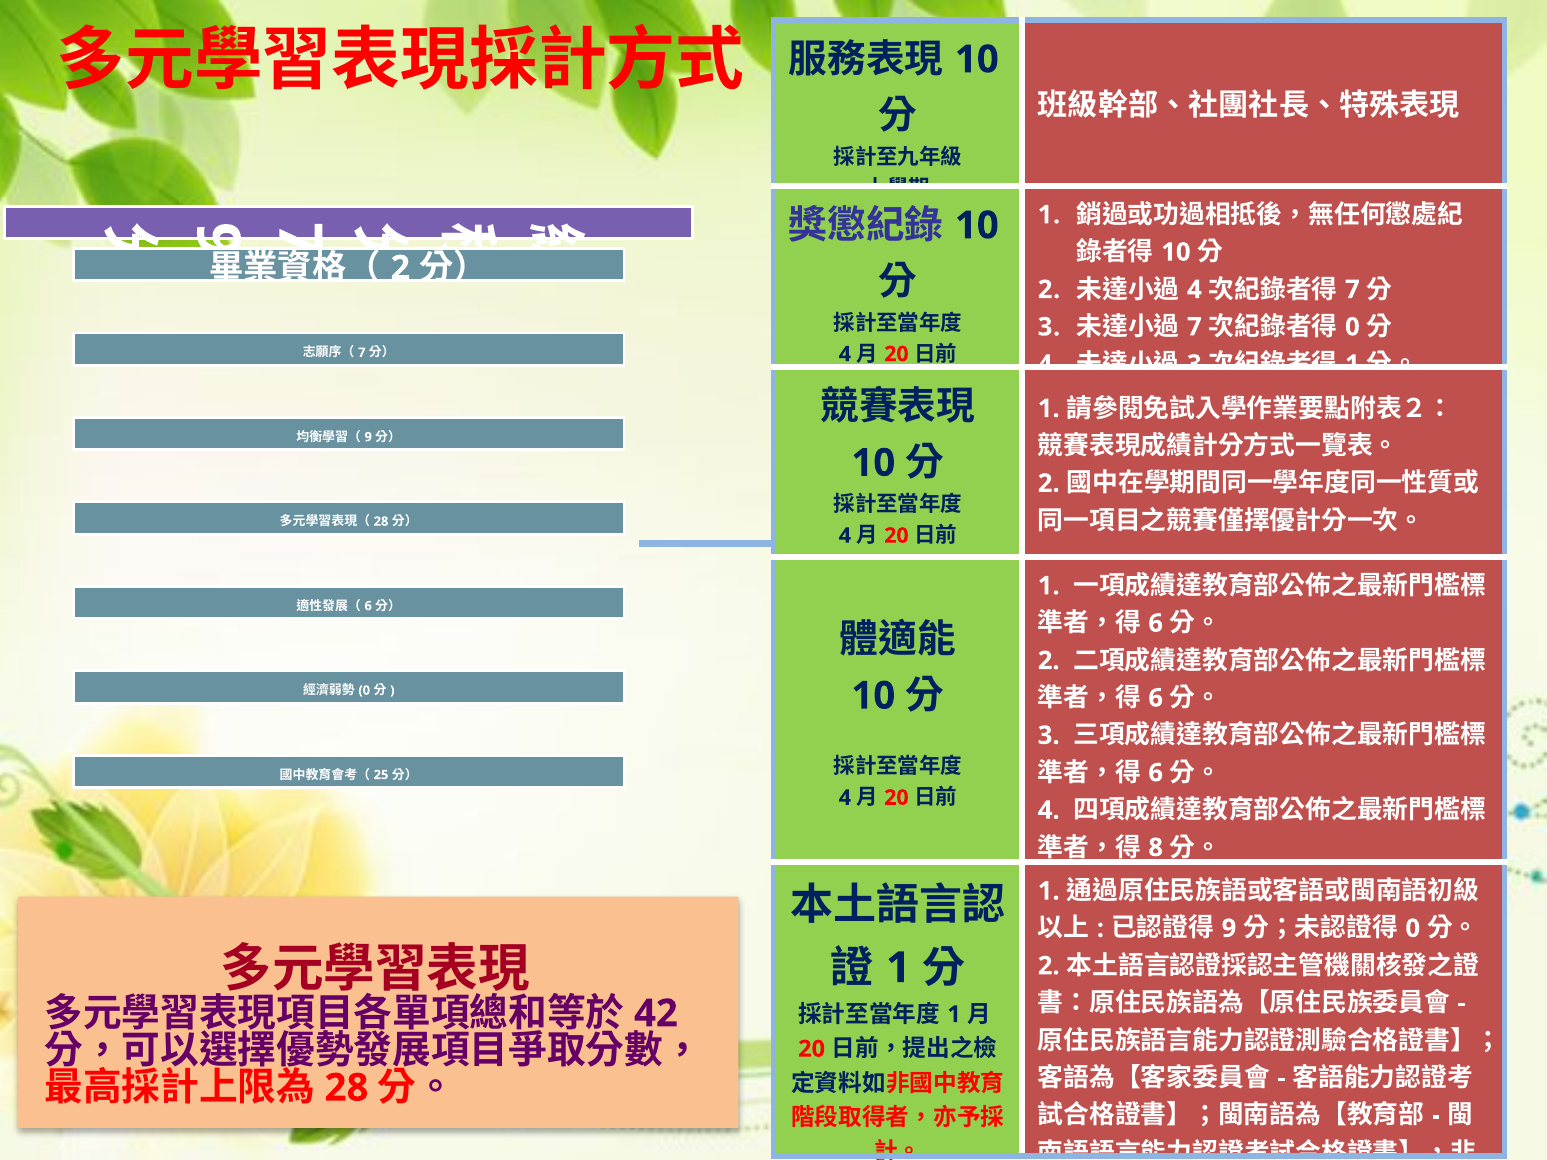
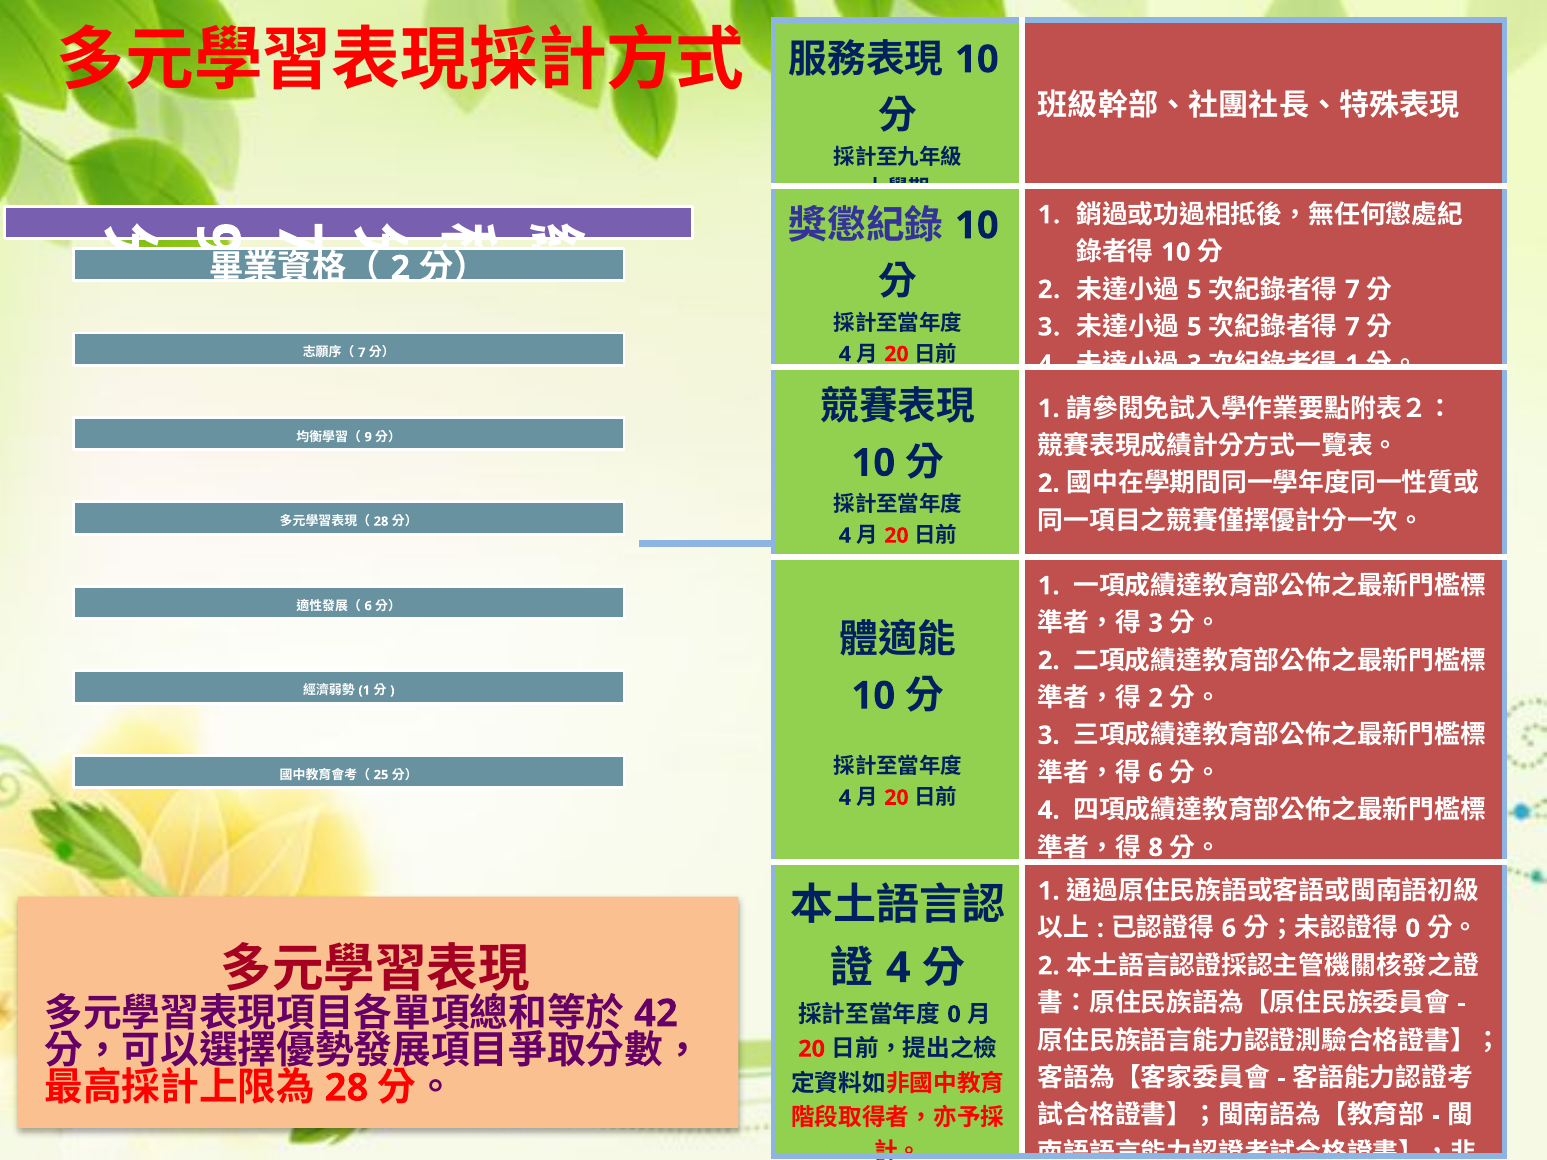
4: 4 -> 5 (1194, 290)
7: 7 -> 5 (1194, 327)
0: 0 -> 7 (1352, 327)
6: 6 -> 3 (1156, 623)
0: 0 -> 1 (364, 691)
6: 6 -> 2 (1156, 698)
9: 9 -> 6 (1229, 929)
1: 1 -> 4 (898, 968)
1: 1 -> 0 (954, 1015)
